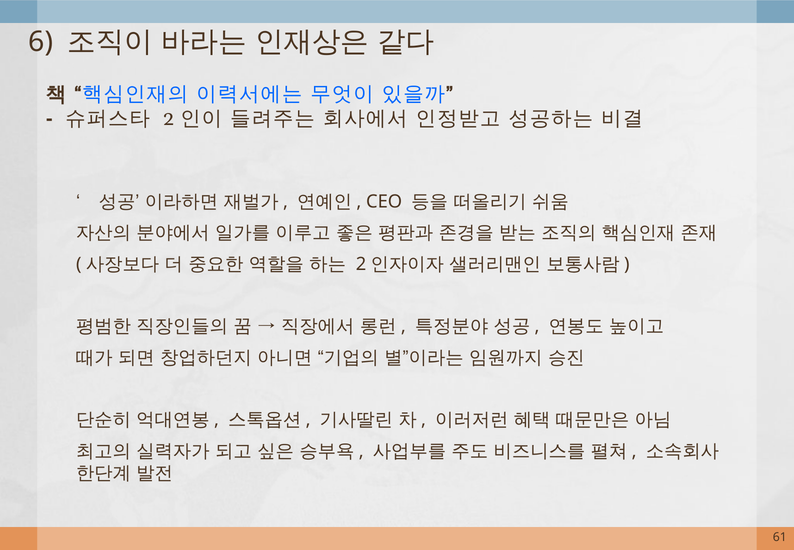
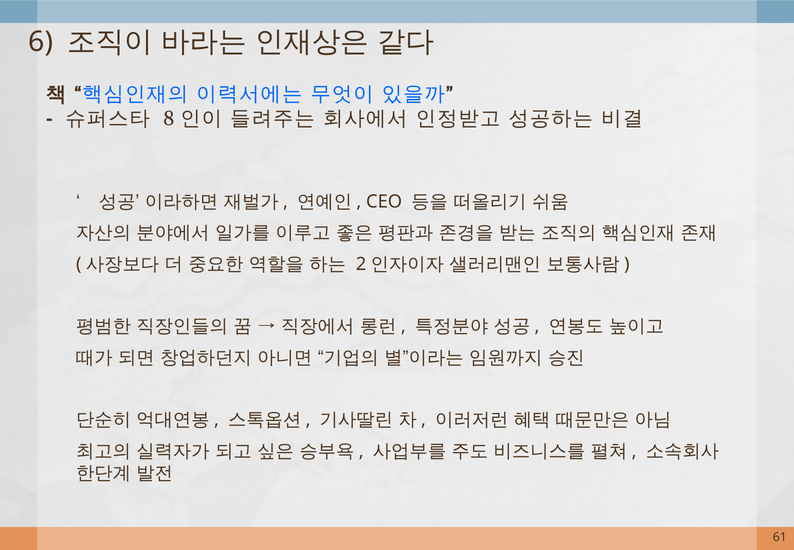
2: 2 -> 8 (169, 119)
